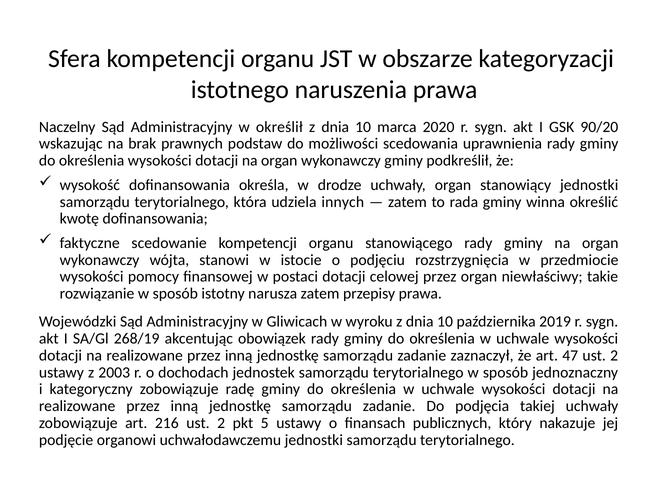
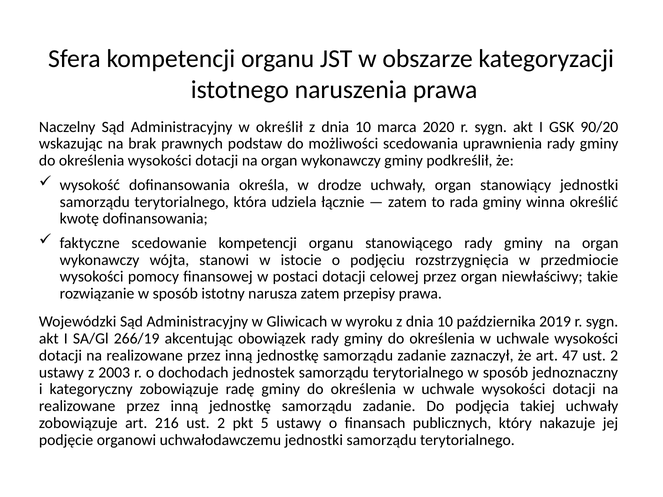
innych: innych -> łącznie (343, 202)
268/19: 268/19 -> 266/19 (137, 339)
